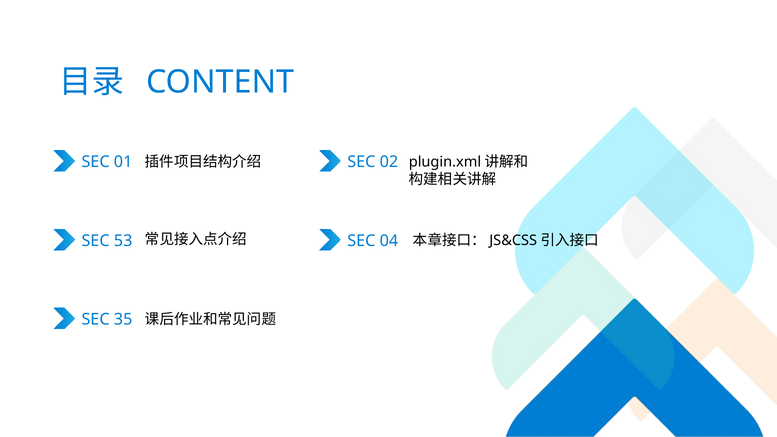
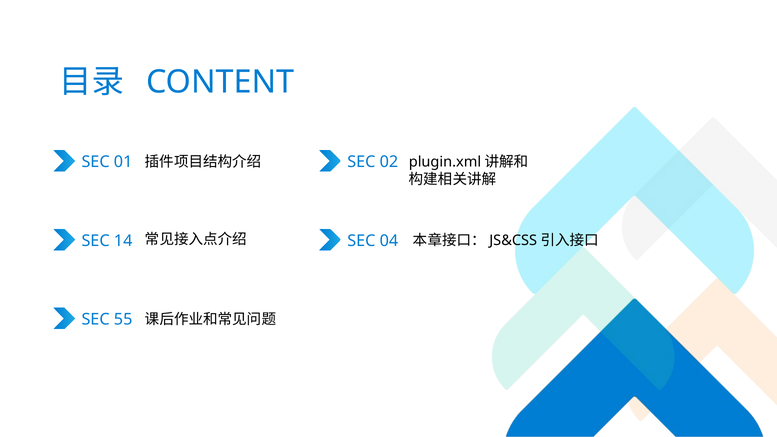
53: 53 -> 14 (123, 241)
35: 35 -> 55 (123, 319)
